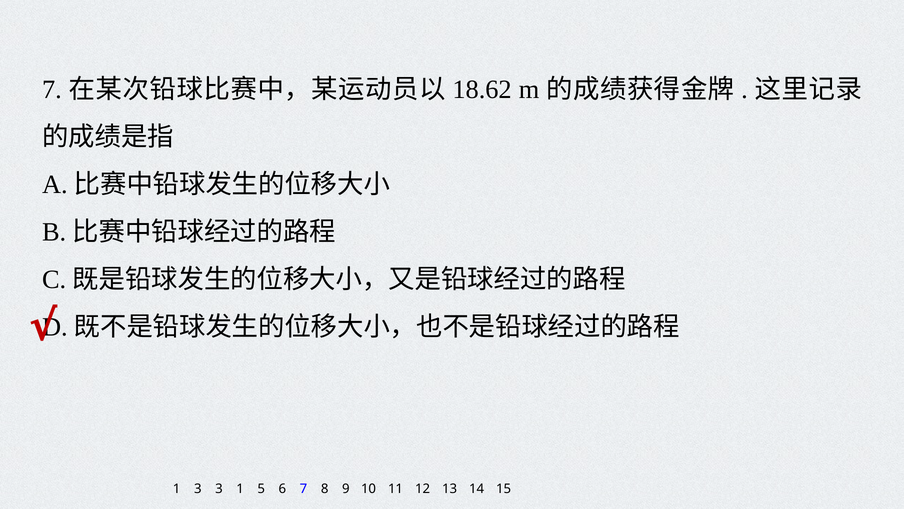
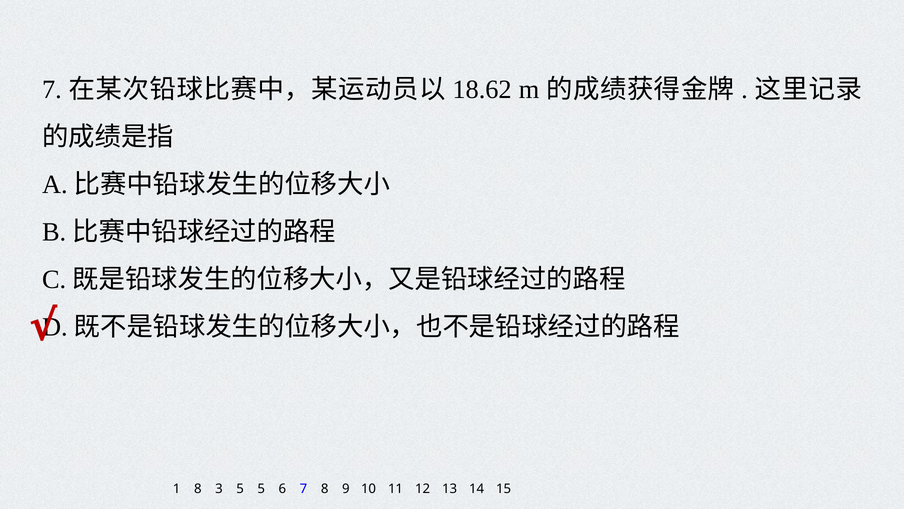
1 3: 3 -> 8 (198, 489)
3 1: 1 -> 5 (240, 489)
